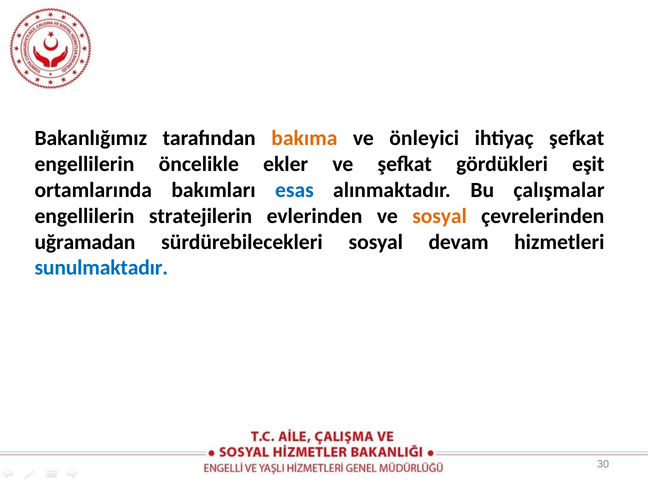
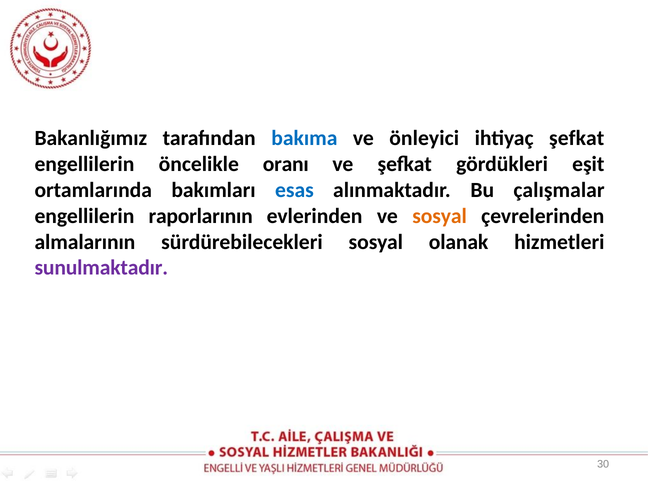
bakıma colour: orange -> blue (304, 138)
ekler: ekler -> oranı (286, 164)
stratejilerin: stratejilerin -> raporlarının (201, 216)
uğramadan: uğramadan -> almalarının (85, 242)
devam: devam -> olanak (459, 242)
sunulmaktadır colour: blue -> purple (101, 268)
